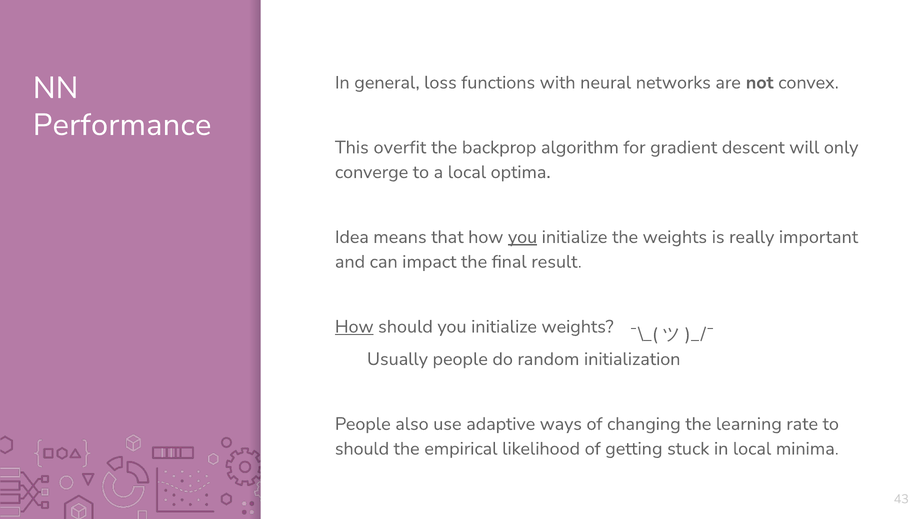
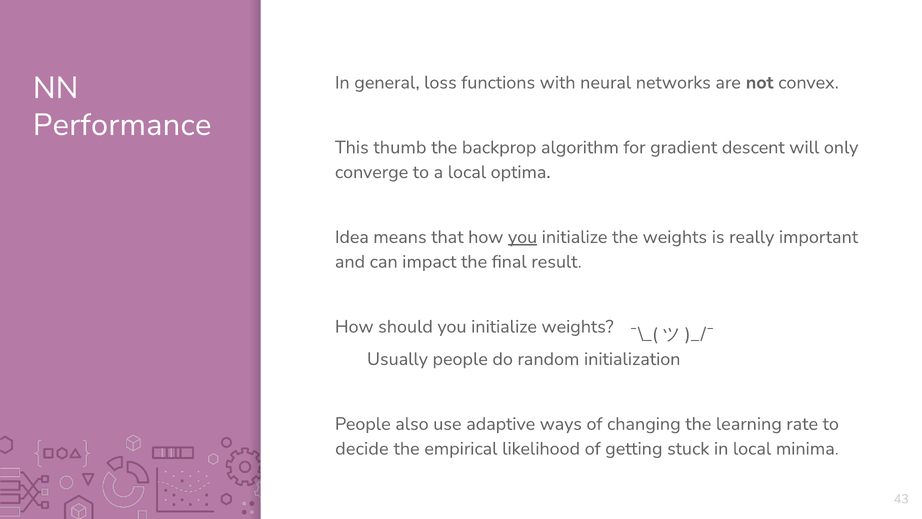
overfit: overfit -> thumb (400, 147)
How underline: present -> none (354, 326)
should: should -> decide (362, 448)
